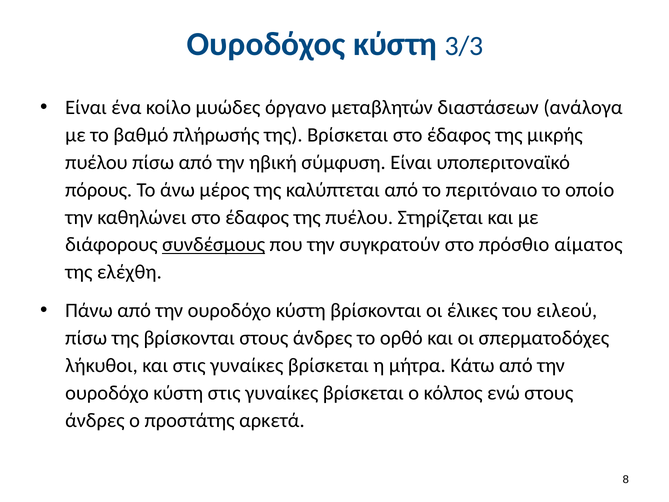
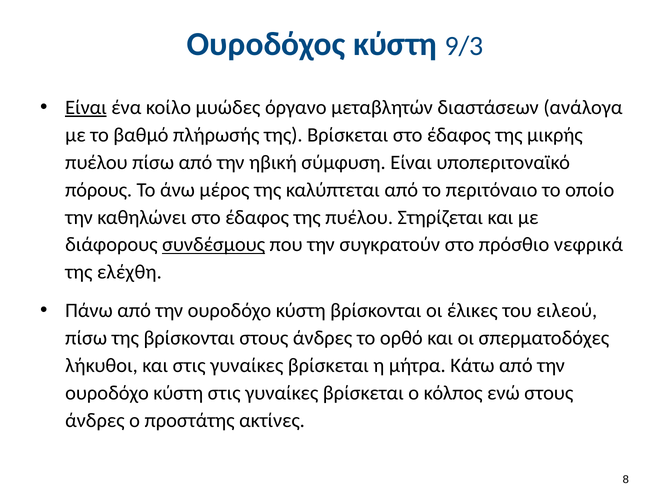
3/3: 3/3 -> 9/3 (464, 46)
Είναι underline: none -> present (86, 107)
αίματος: αίματος -> νεφρικά (588, 245)
αρκετά: αρκετά -> ακτίνες (272, 420)
